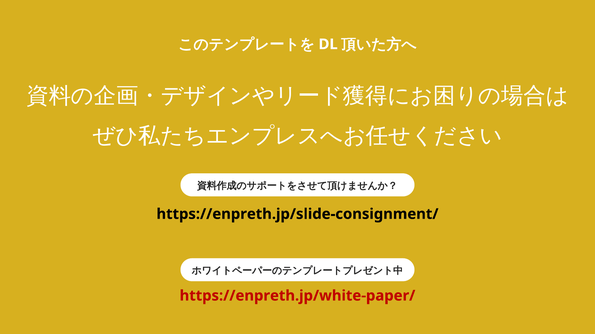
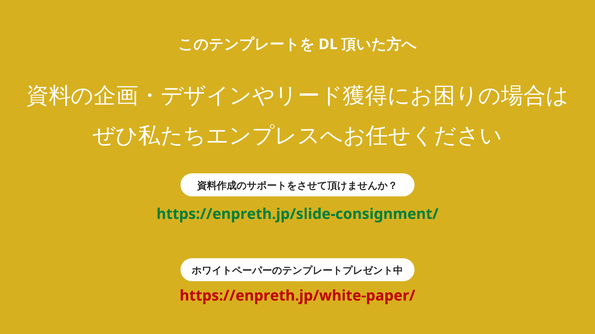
https://enpreth.jp/slide-consignment/ colour: black -> green (297, 214)
